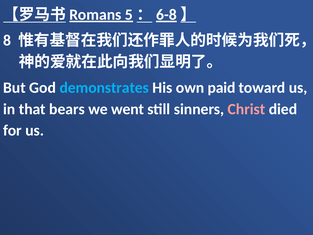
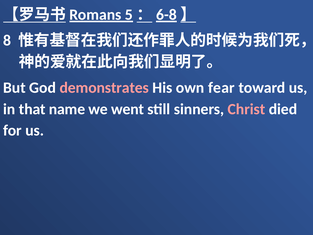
demonstrates colour: light blue -> pink (104, 88)
paid: paid -> fear (221, 88)
bears: bears -> name (67, 109)
